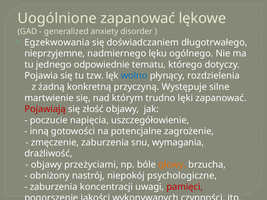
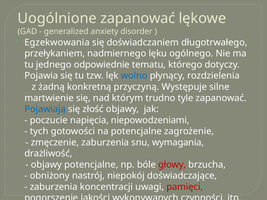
nieprzyjemne: nieprzyjemne -> przełykaniem (55, 54)
lęki: lęki -> tyle (186, 98)
Pojawiają colour: red -> blue (45, 109)
uszczegółowienie: uszczegółowienie -> niepowodzeniami (150, 120)
inną: inną -> tych (39, 131)
objawy przeżyciami: przeżyciami -> potencjalne (91, 165)
głowy colour: orange -> red (172, 165)
psychologiczne: psychologiczne -> doświadczające (182, 176)
